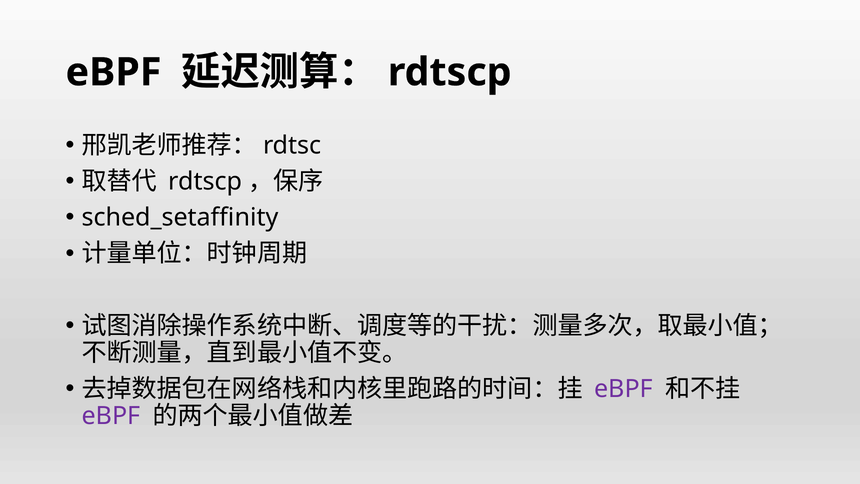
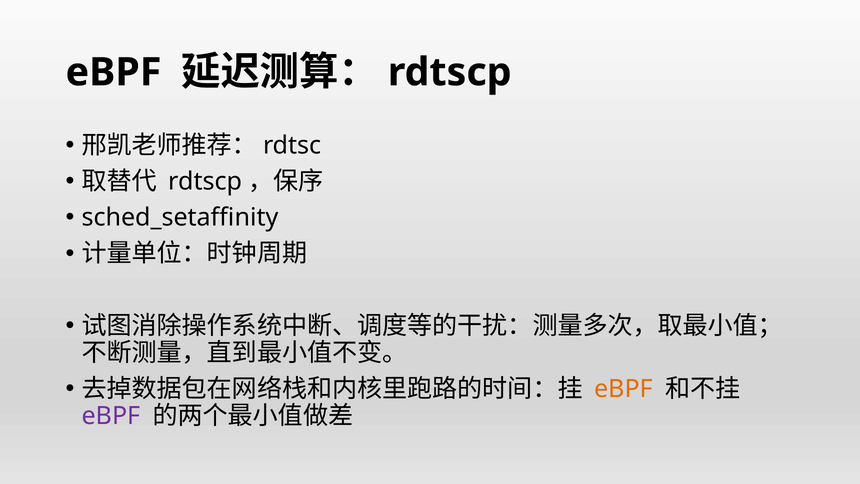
eBPF colour: purple -> orange (624, 389)
